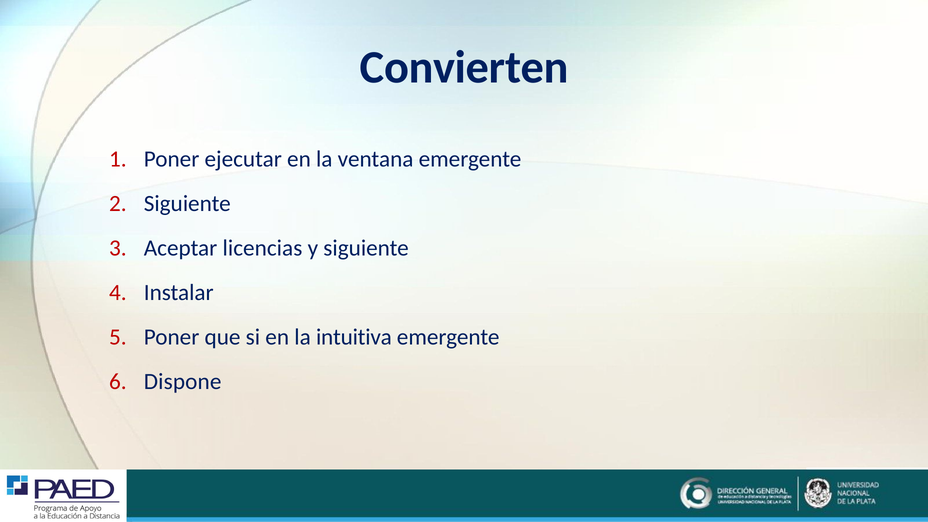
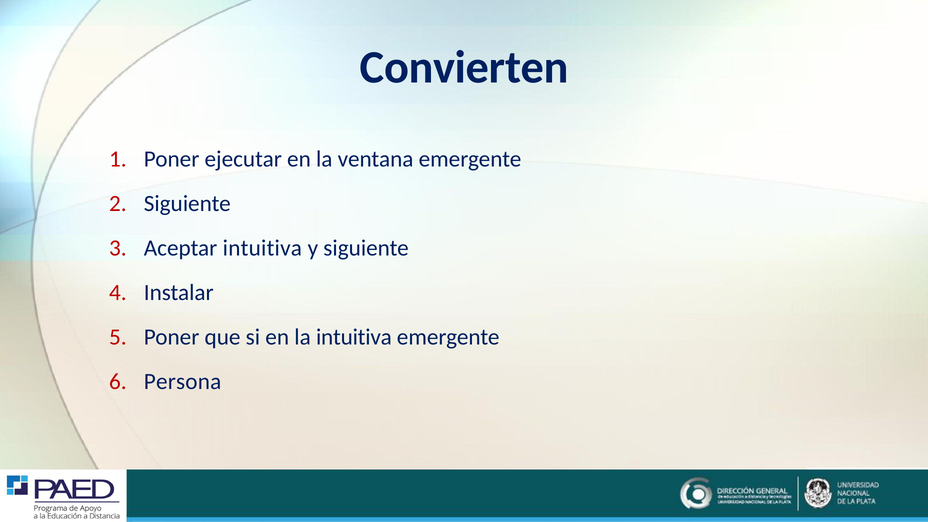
Aceptar licencias: licencias -> intuitiva (262, 248)
Dispone: Dispone -> Persona (183, 382)
